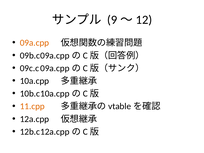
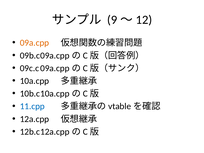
11.cpp colour: orange -> blue (32, 106)
